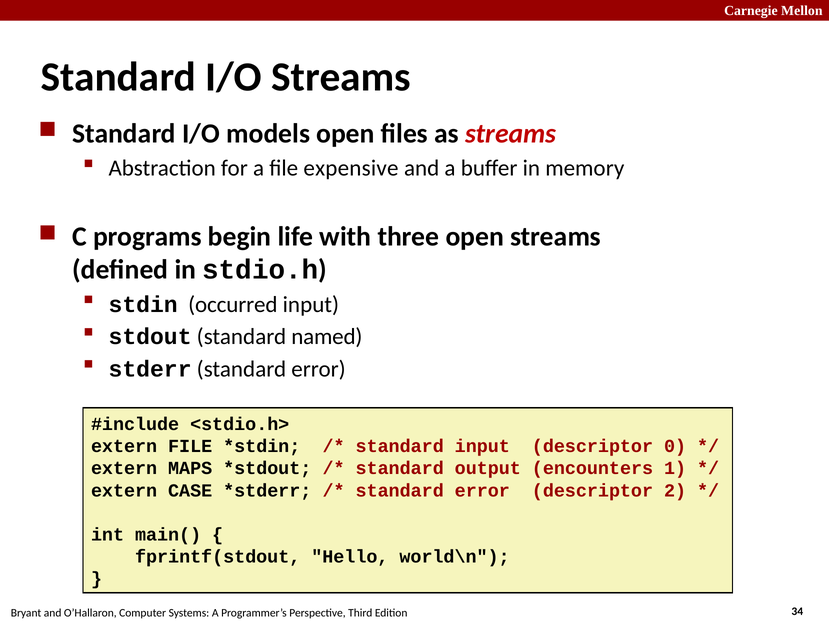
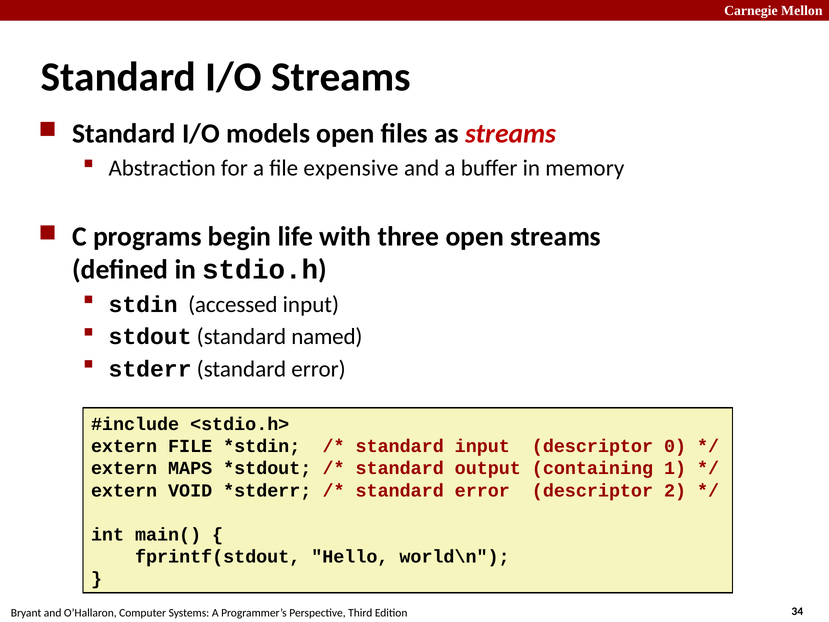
occurred: occurred -> accessed (233, 304)
encounters: encounters -> containing (592, 468)
CASE: CASE -> VOID (190, 490)
